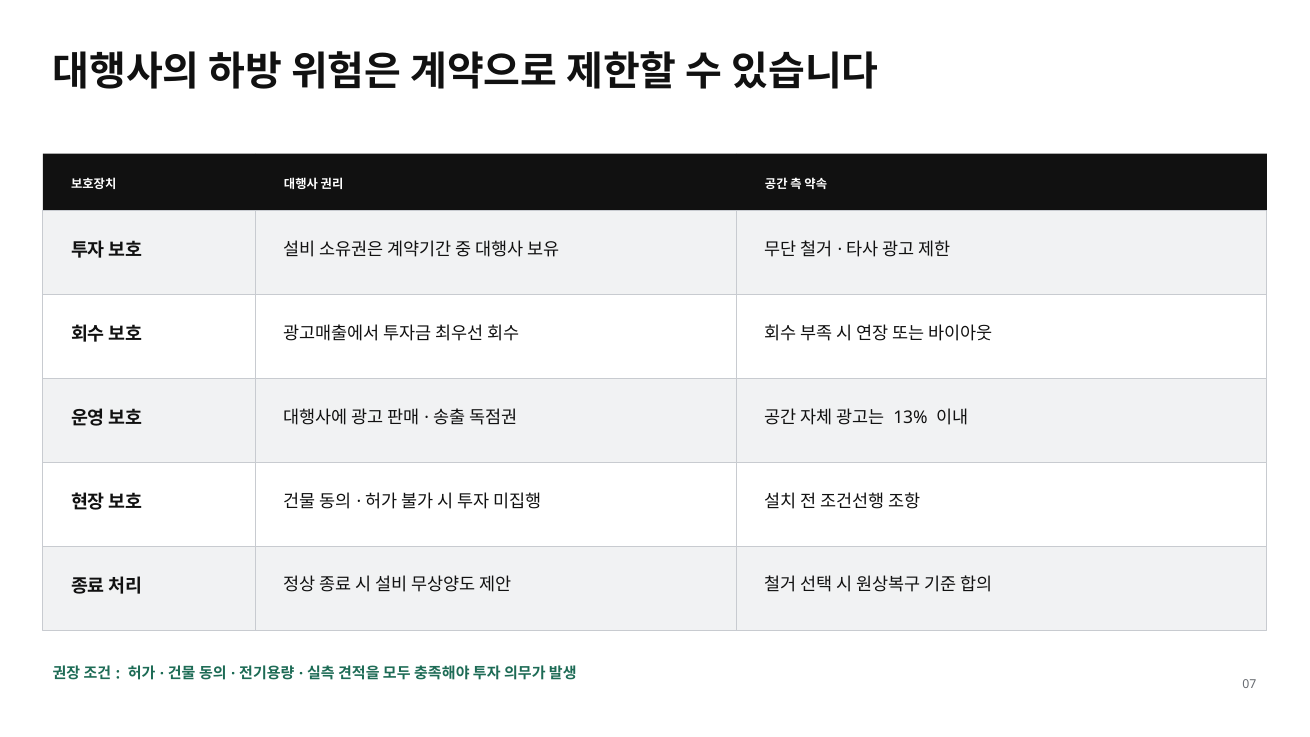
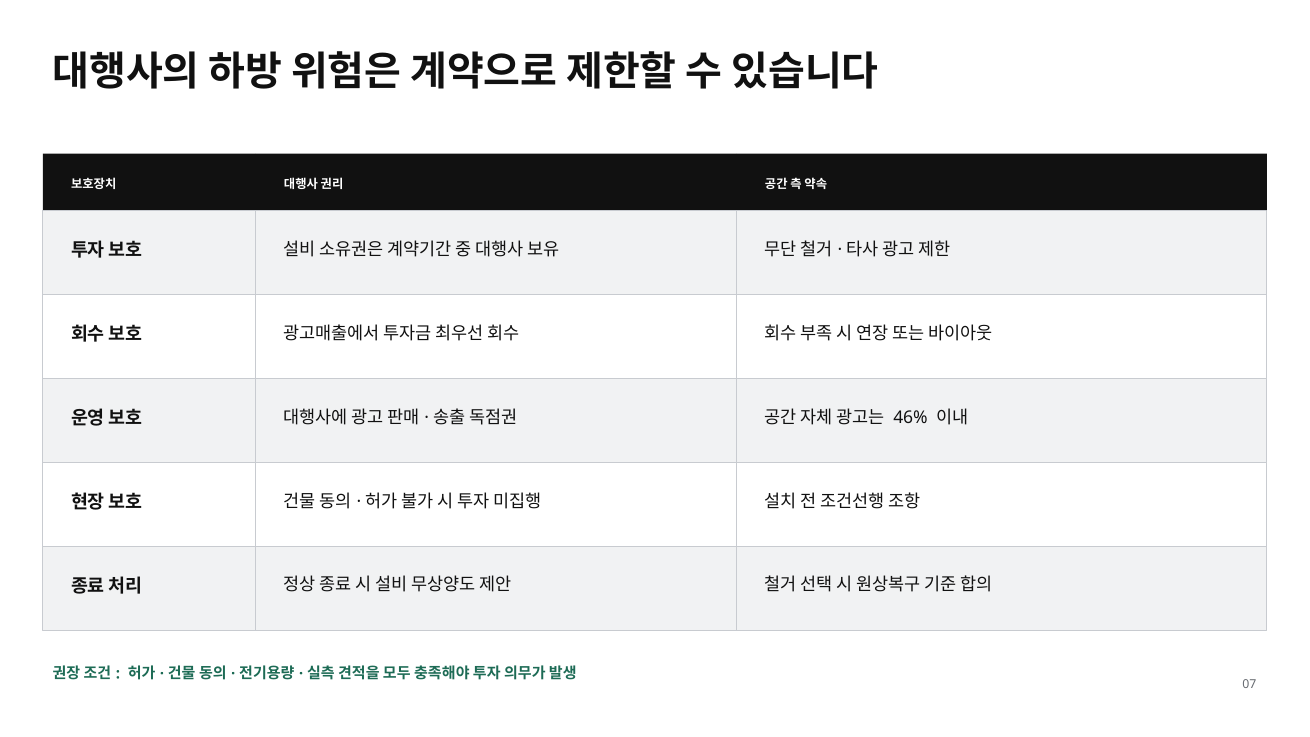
13%: 13% -> 46% (910, 417)
